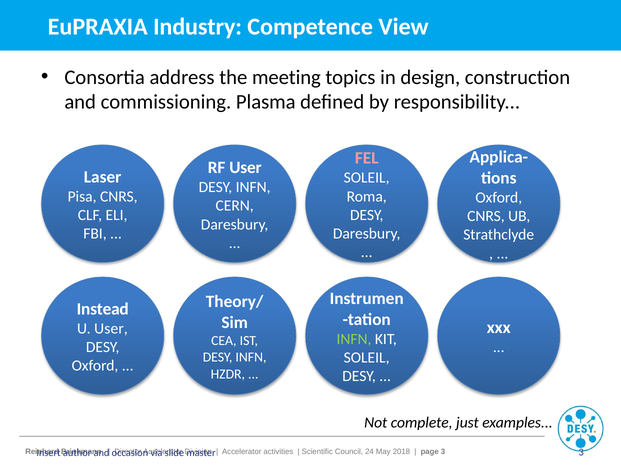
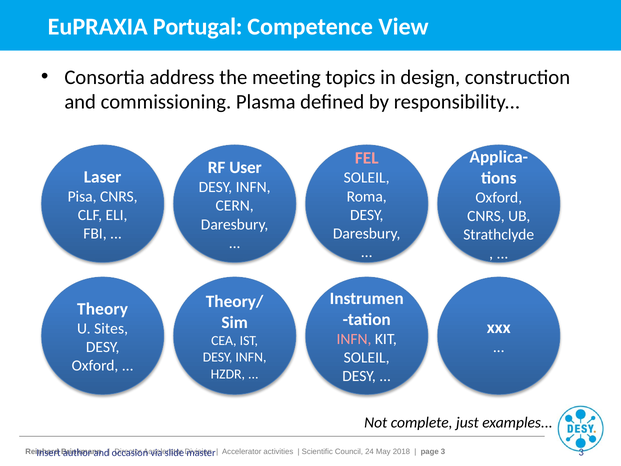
Industry: Industry -> Portugal (198, 27)
Instead: Instead -> Theory (103, 309)
U User: User -> Sites (111, 328)
INFN colour: light green -> pink (354, 339)
